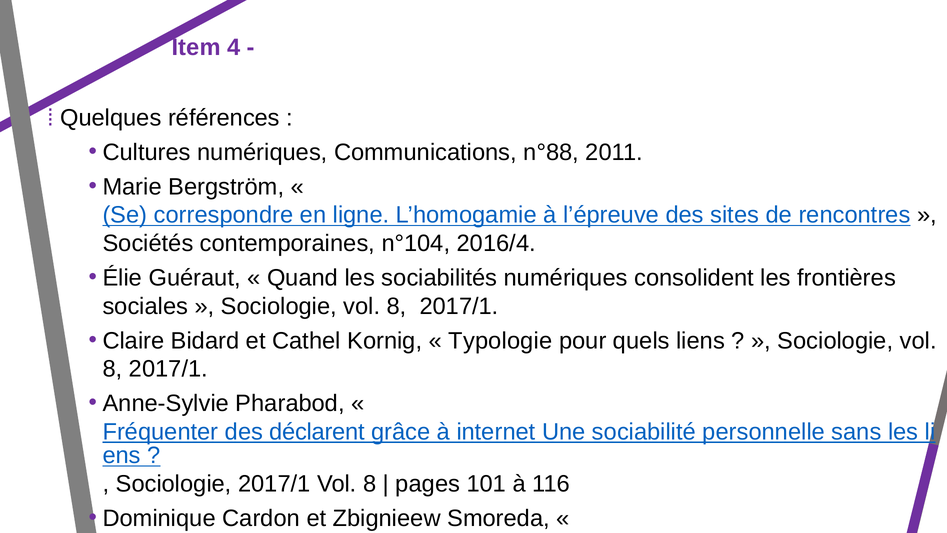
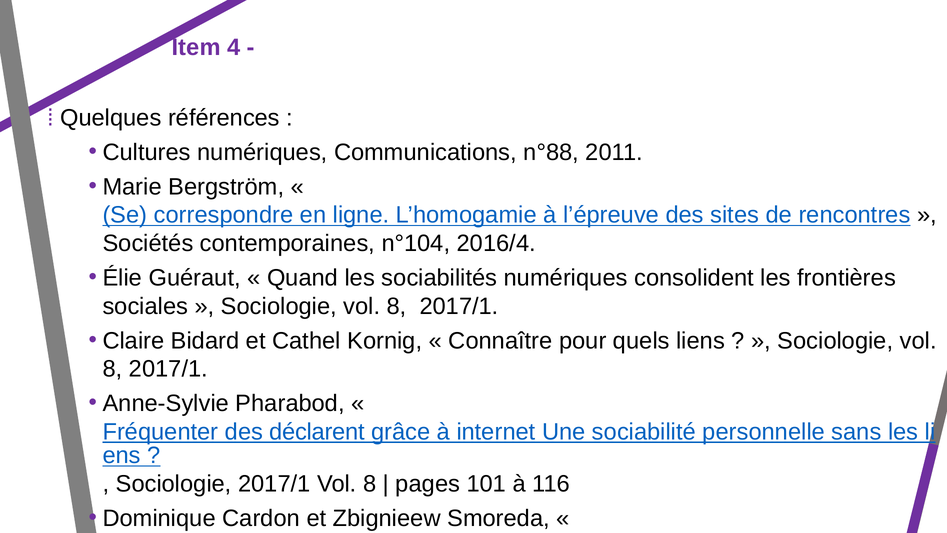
Typologie: Typologie -> Connaître (500, 340)
